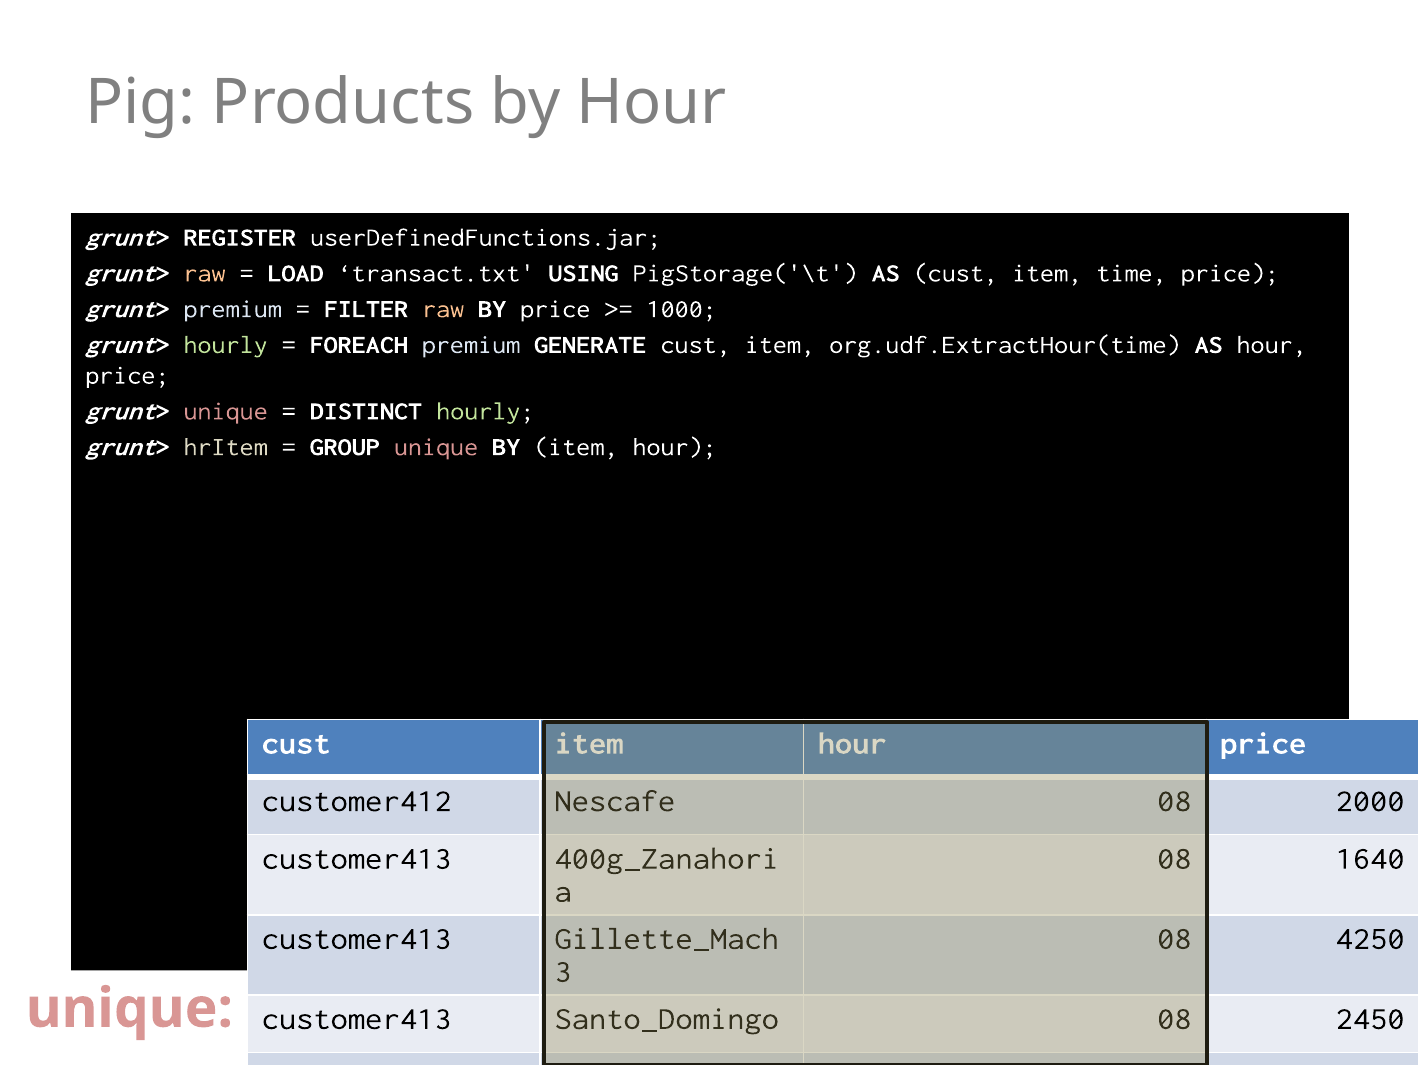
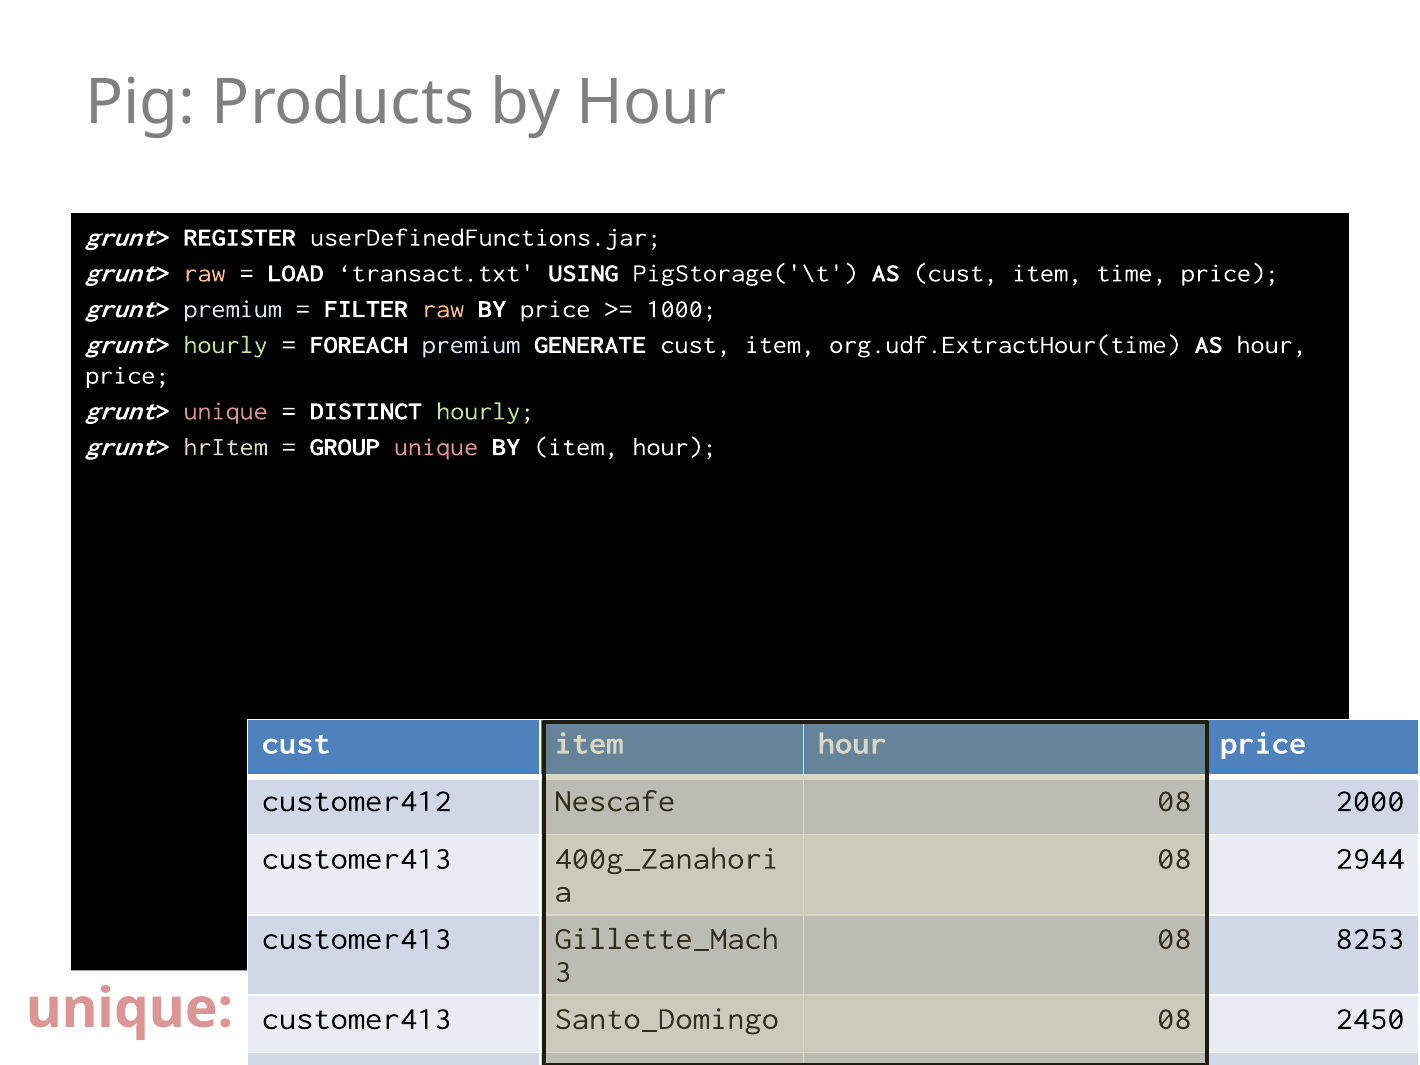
1640: 1640 -> 2944 (1370, 858)
4250: 4250 -> 8253 (1370, 938)
